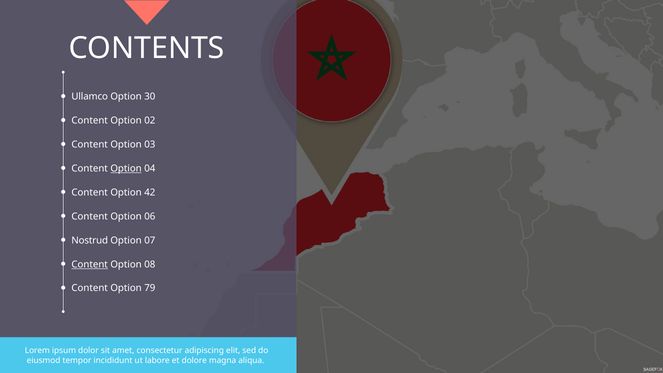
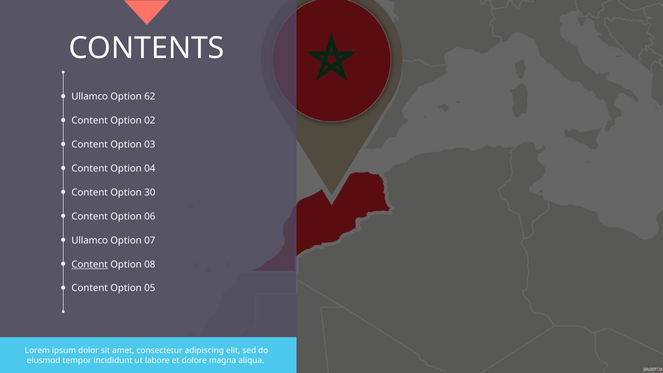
30: 30 -> 62 (150, 97)
Option underline: present -> none (126, 169)
42: 42 -> 30 (150, 193)
Nostrud: Nostrud -> Ullamco (90, 240)
79: 79 -> 05 (150, 288)
